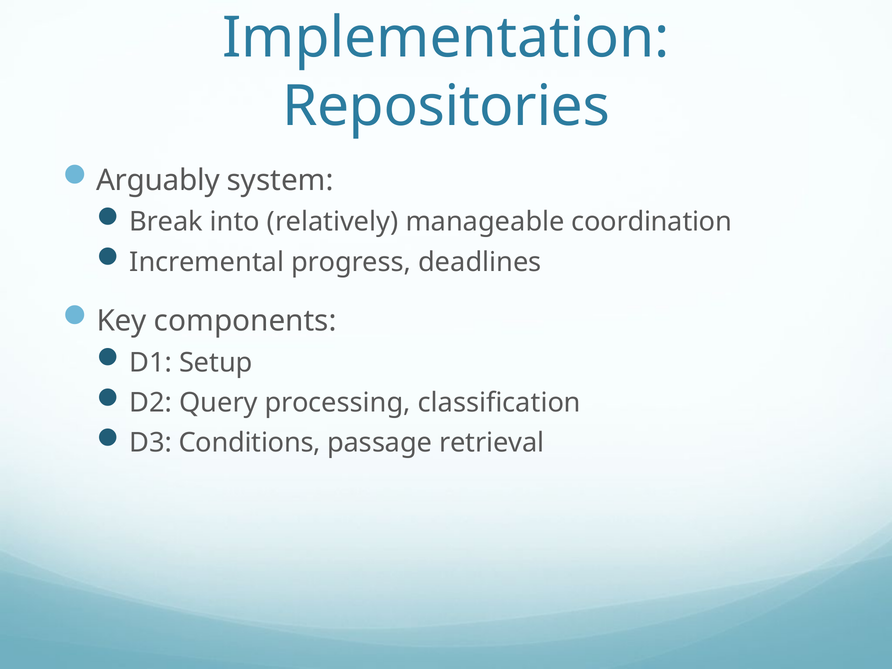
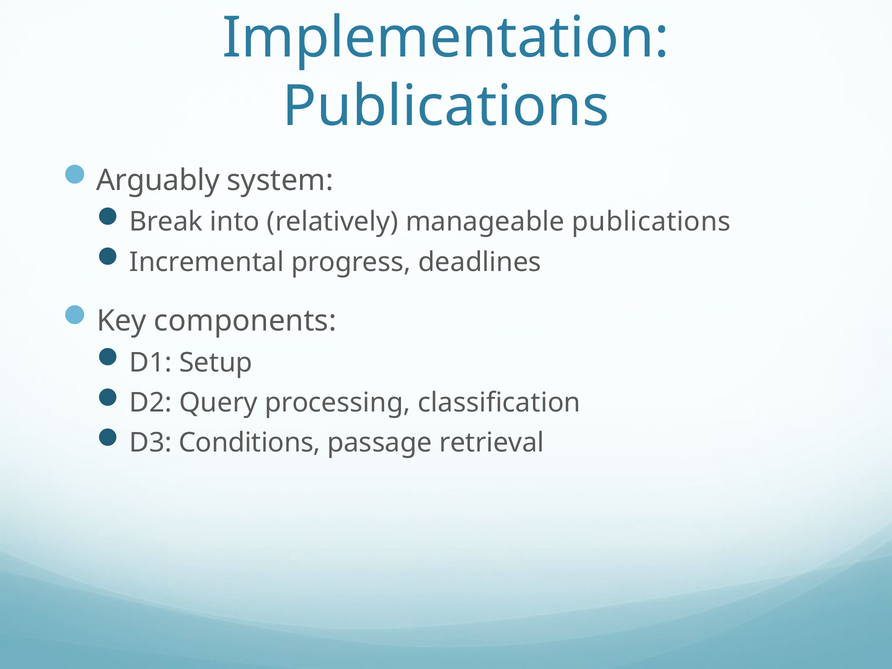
Repositories: Repositories -> Publications (446, 106)
manageable coordination: coordination -> publications (651, 222)
